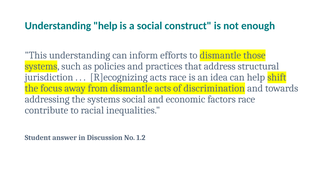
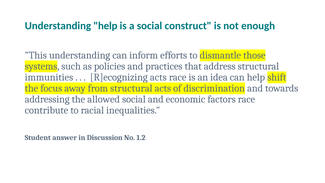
jurisdiction: jurisdiction -> immunities (49, 77)
from dismantle: dismantle -> structural (131, 88)
the systems: systems -> allowed (104, 99)
